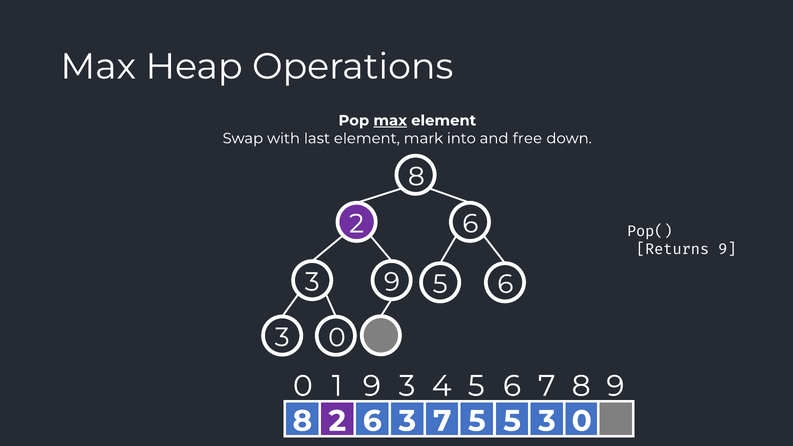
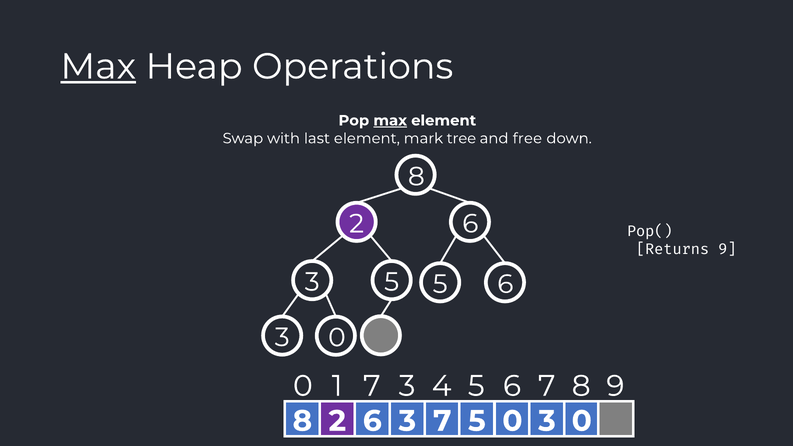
Max underline: none -> present (98, 67)
into: into -> tree (461, 138)
3 9: 9 -> 5 (392, 282)
1 9: 9 -> 7 (372, 386)
5 5: 5 -> 0 (512, 421)
